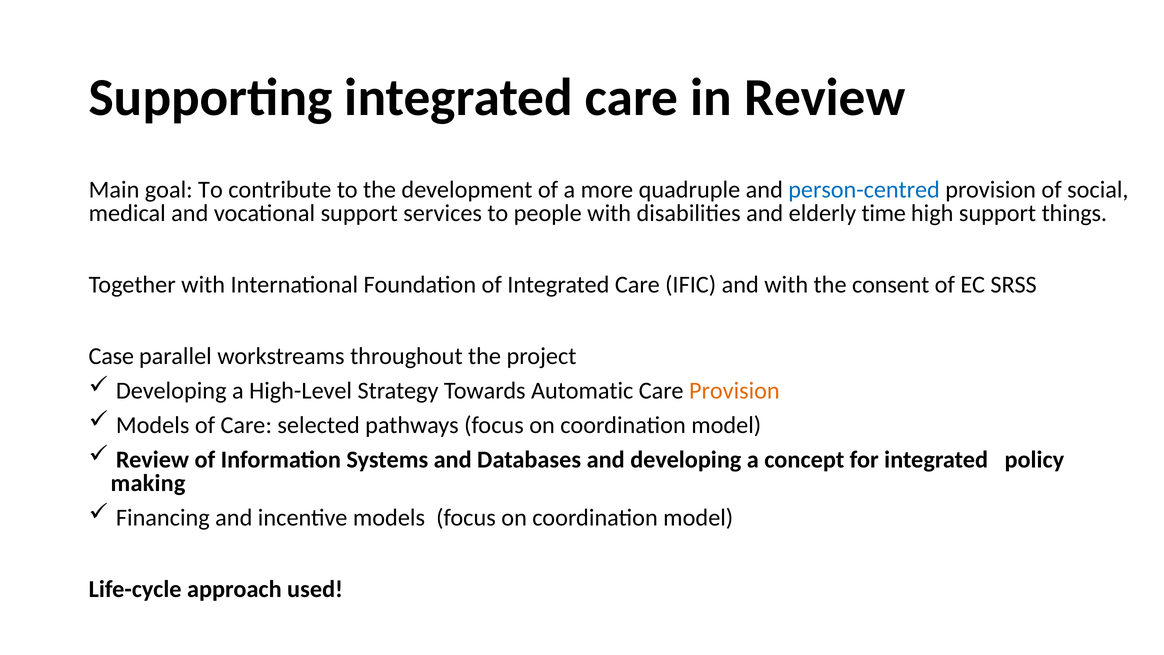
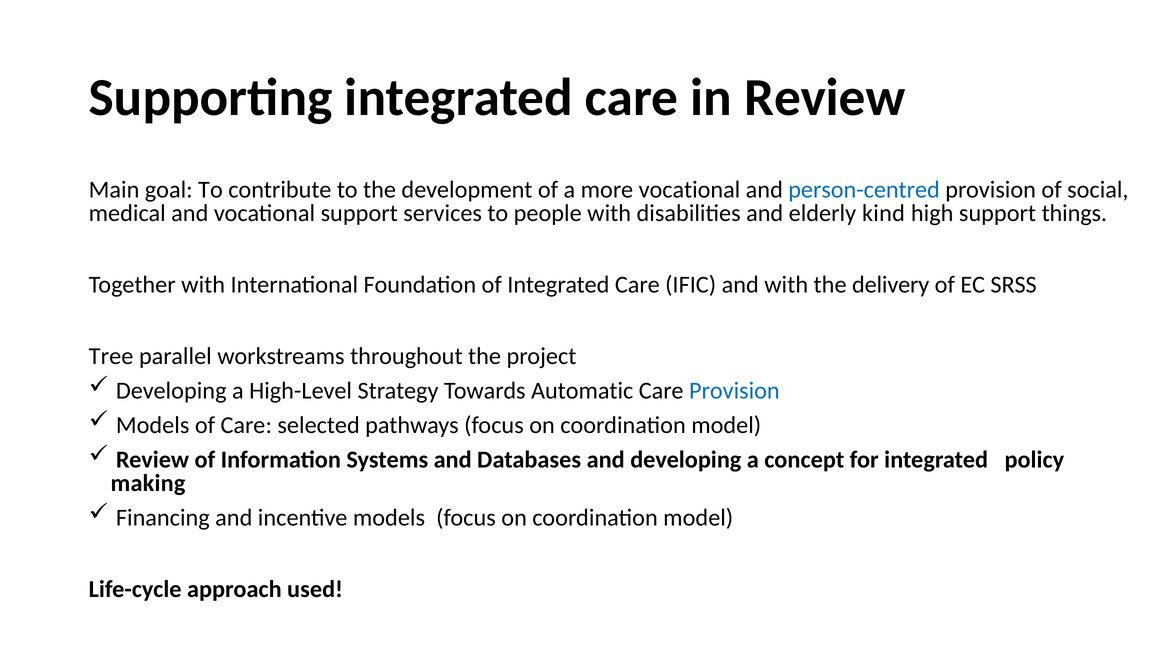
more quadruple: quadruple -> vocational (689, 190)
time: time -> kind (883, 213)
consent: consent -> delivery (891, 285)
Case: Case -> Tree (111, 356)
Provision colour: orange -> blue (734, 391)
